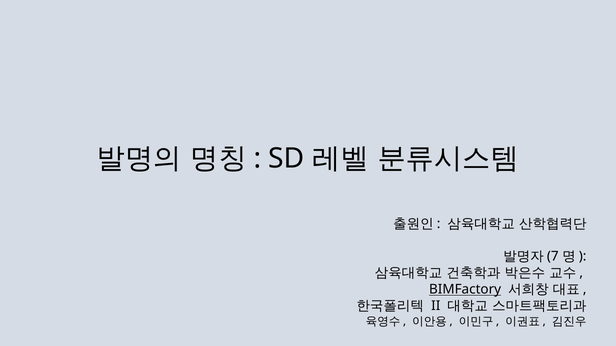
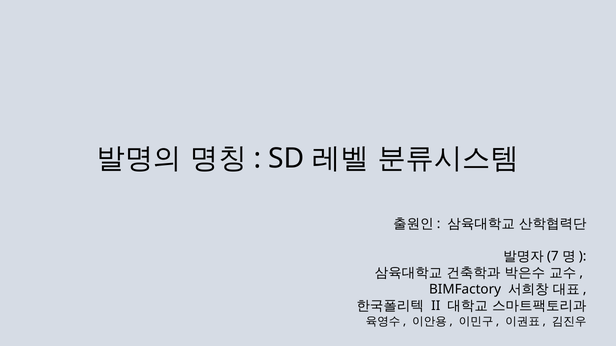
BIMFactory underline: present -> none (465, 290)
